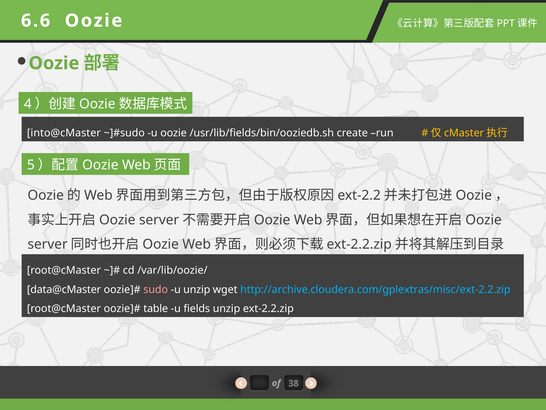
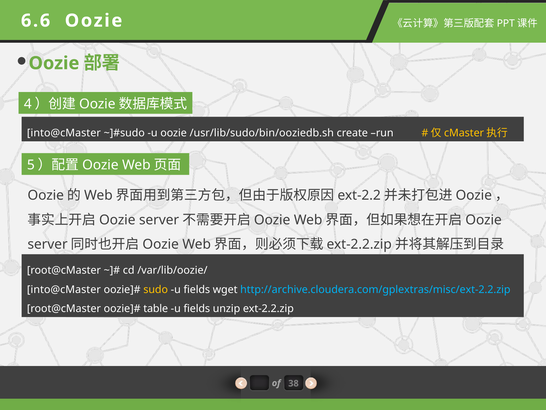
/usr/lib/fields/bin/ooziedb.sh: /usr/lib/fields/bin/ooziedb.sh -> /usr/lib/sudo/bin/ooziedb.sh (262, 133)
data@cMaster: data@cMaster -> into@cMaster (64, 289)
sudo colour: pink -> yellow (156, 289)
unzip: unzip -> fields (197, 289)
